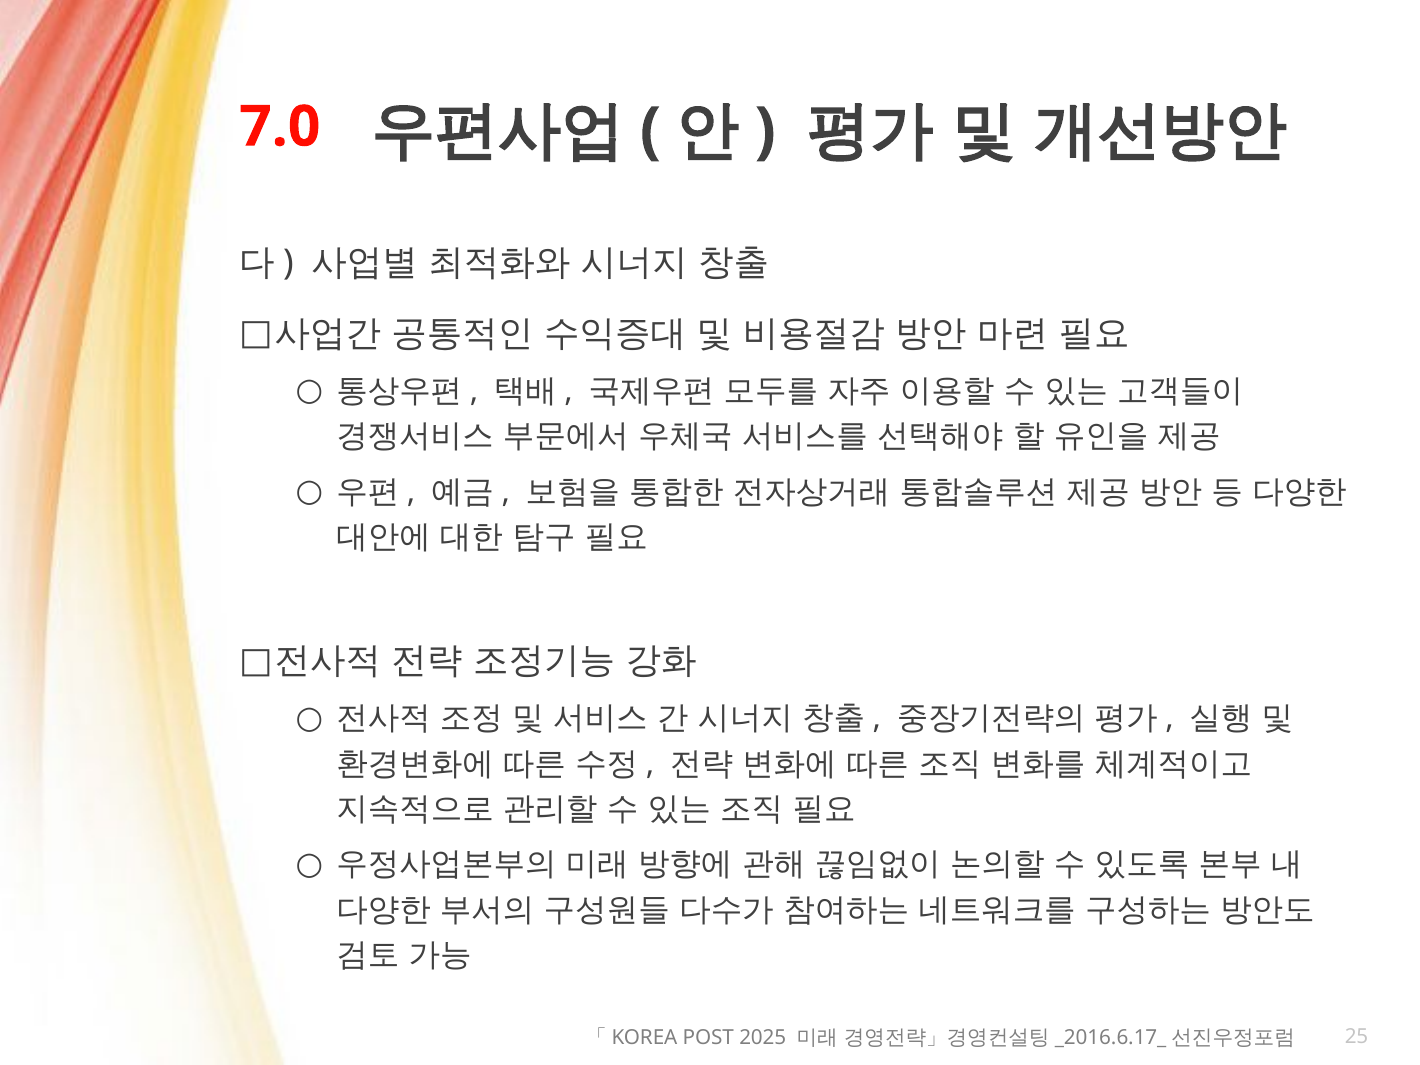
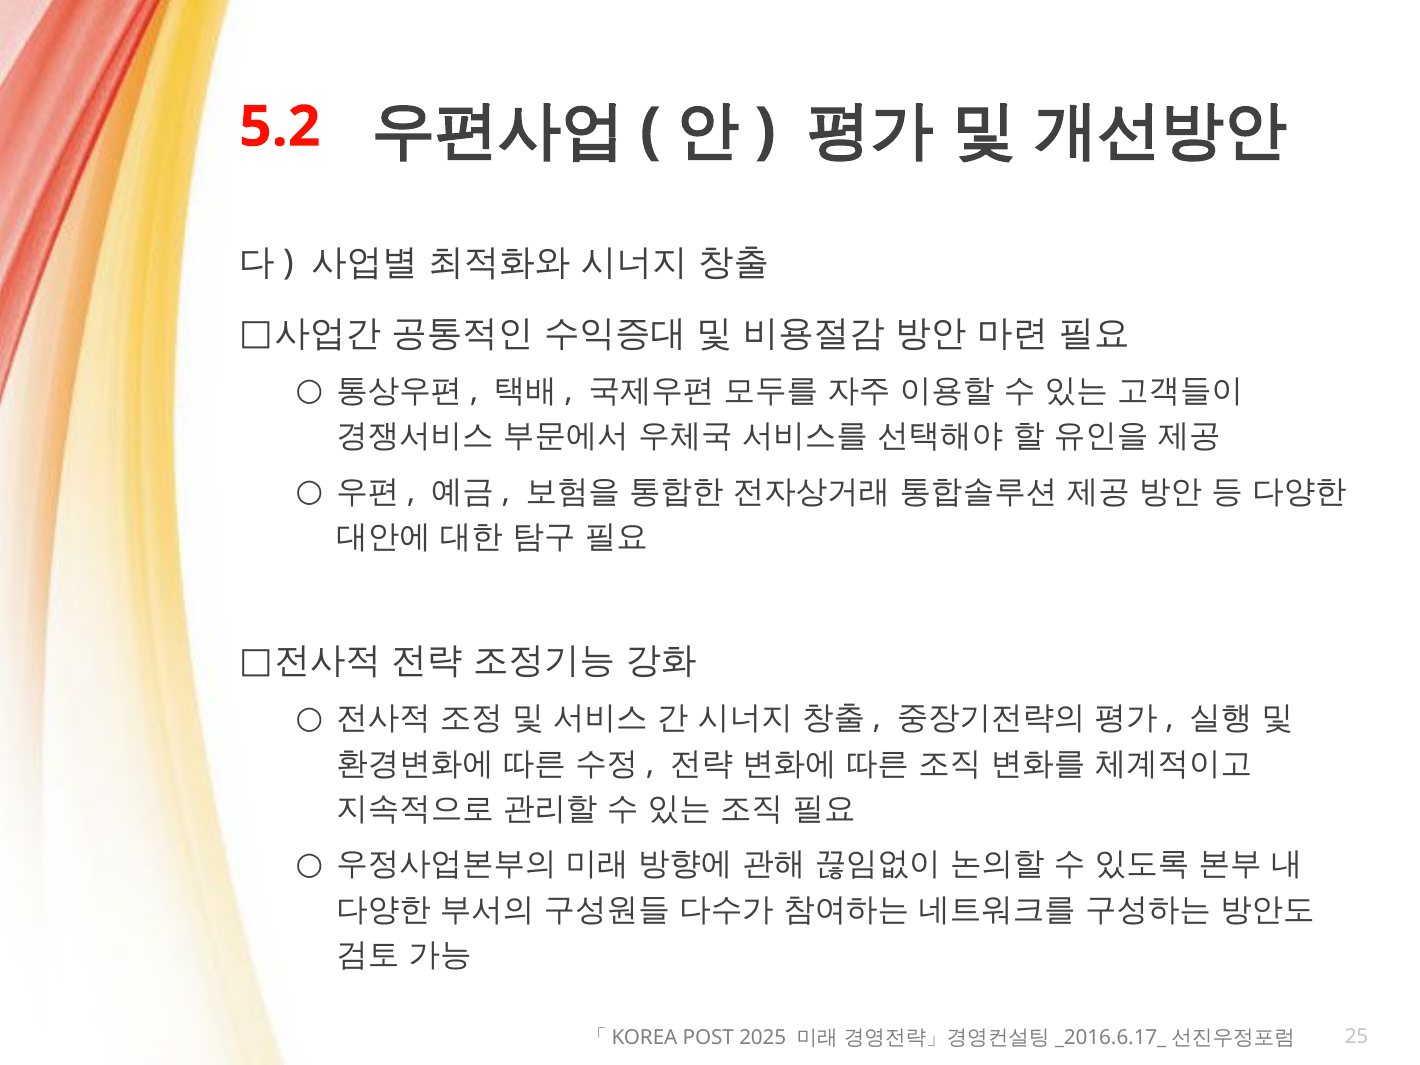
7.0: 7.0 -> 5.2 (280, 127)
